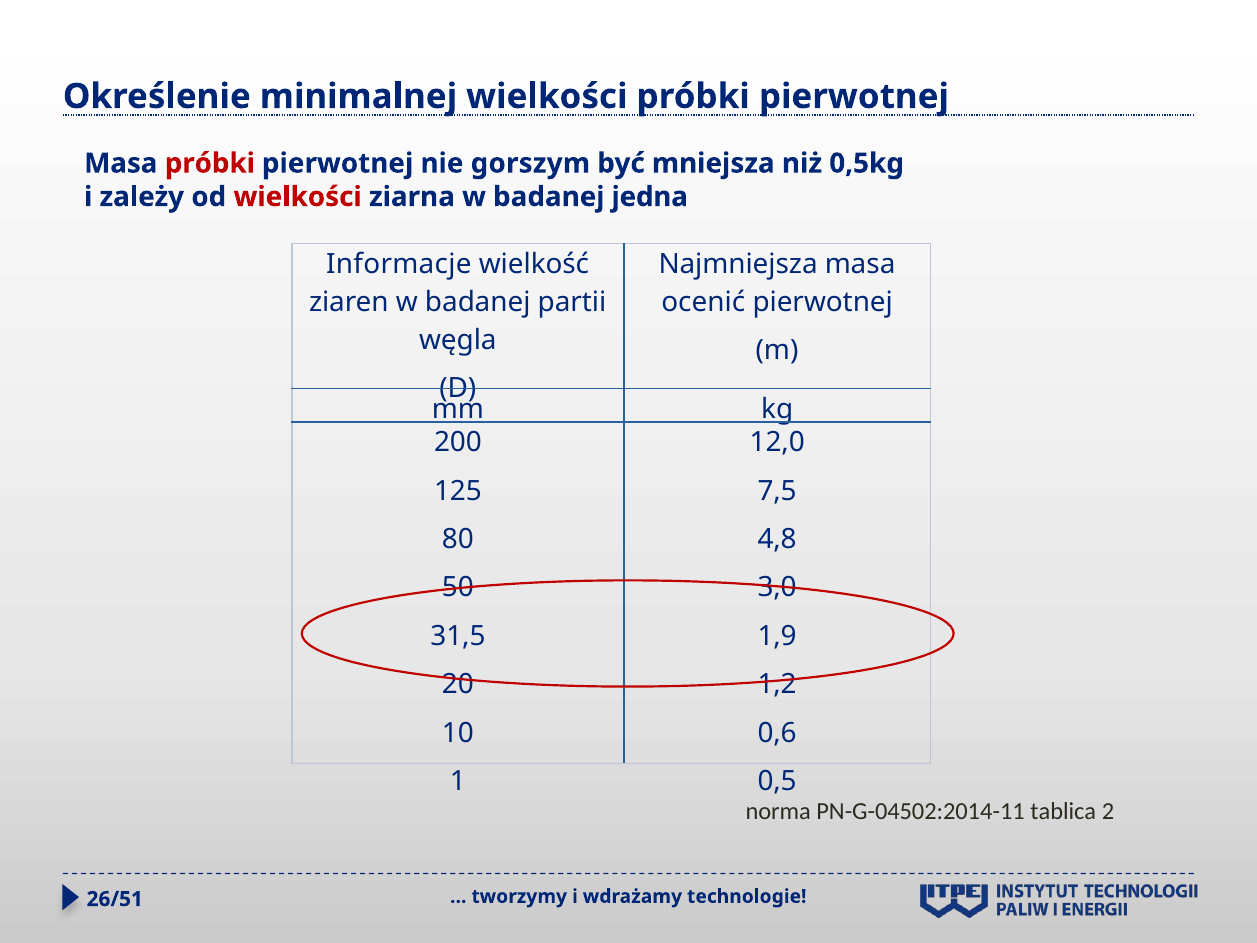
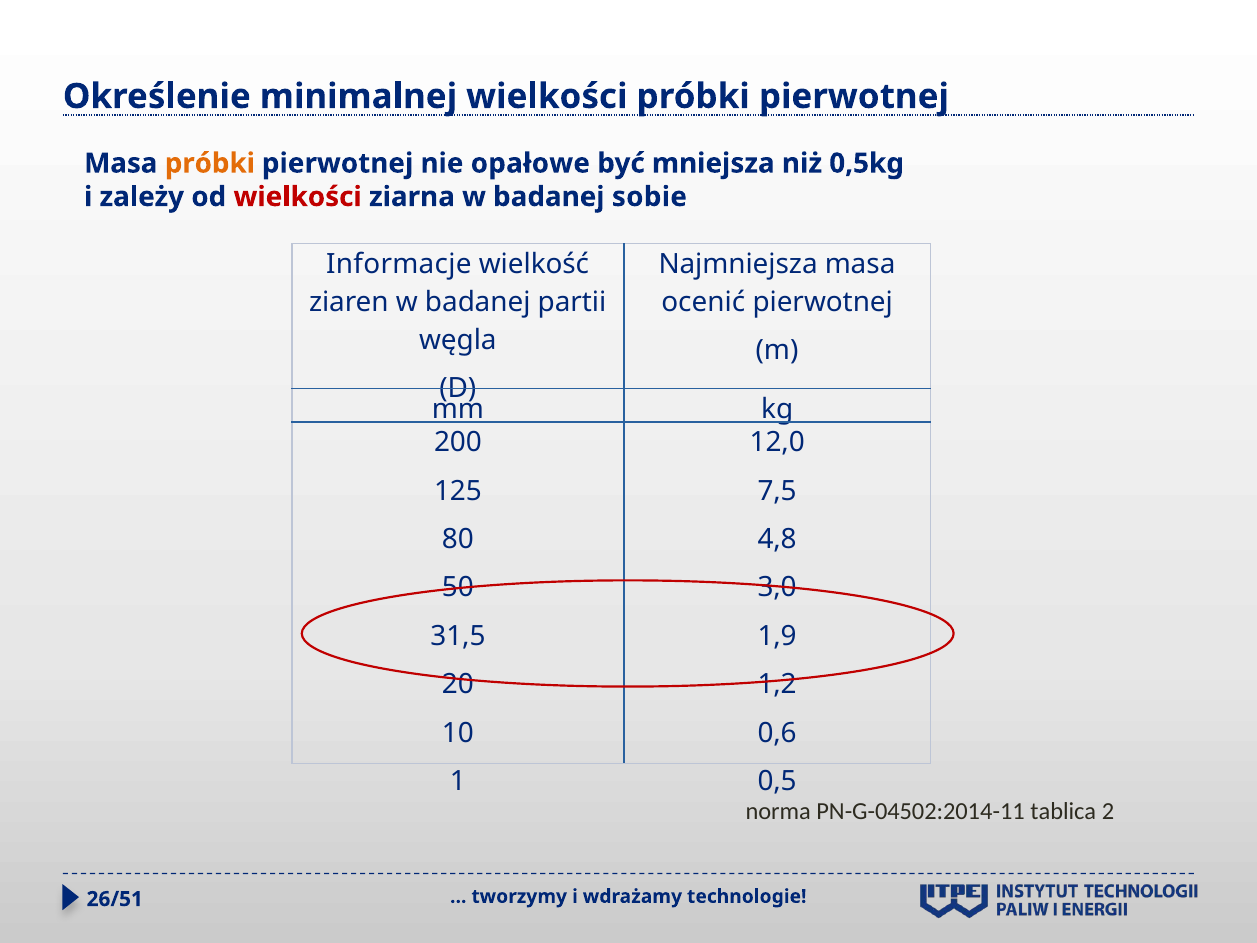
próbki colour: red -> orange (210, 163)
gorszym: gorszym -> opałowe (530, 163)
jedna: jedna -> sobie (649, 197)
